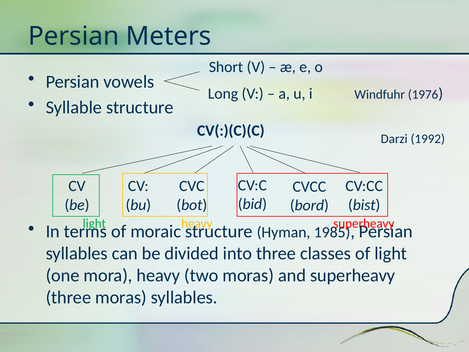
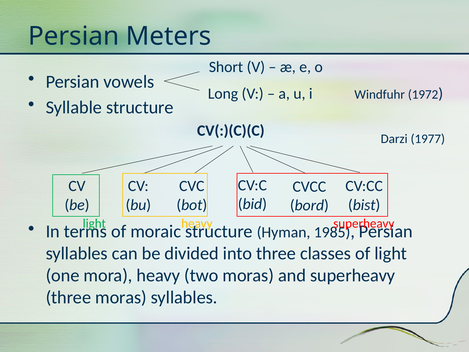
1976: 1976 -> 1972 (423, 95)
1992: 1992 -> 1977 (428, 139)
